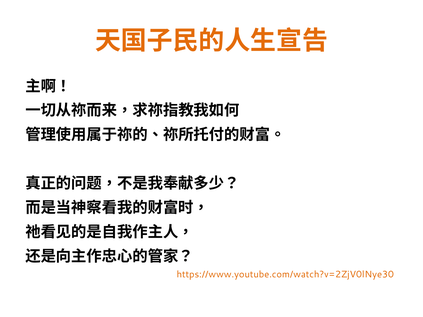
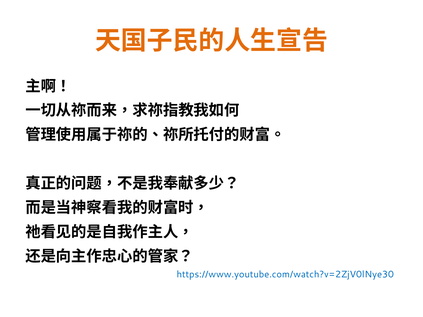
https://www.youtube.com/watch?v=2ZjV0lNye30 colour: orange -> blue (285, 275)
